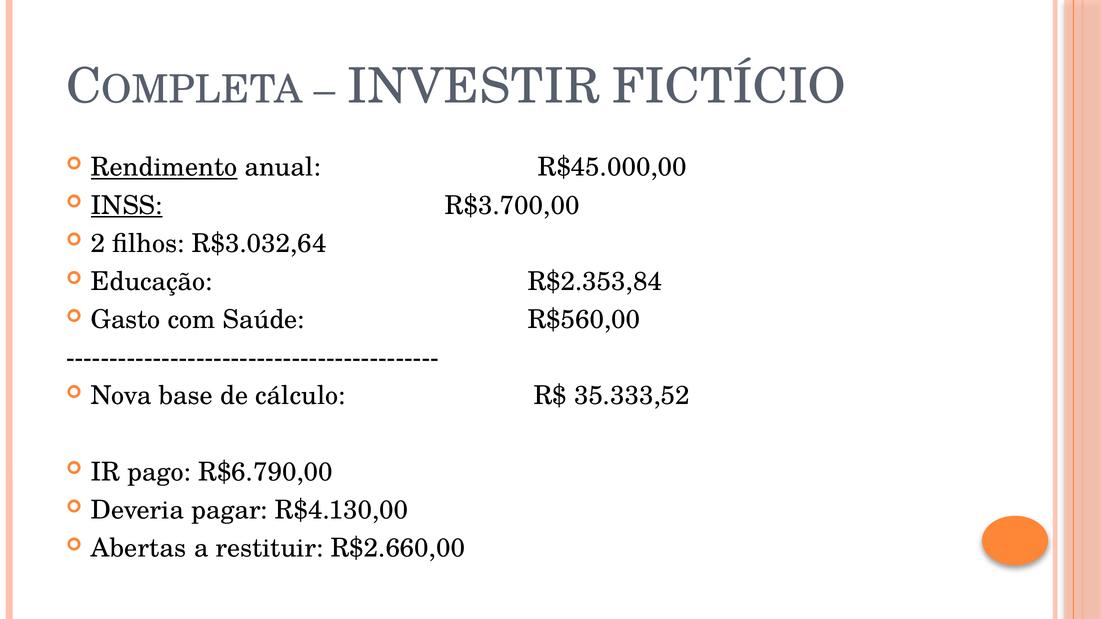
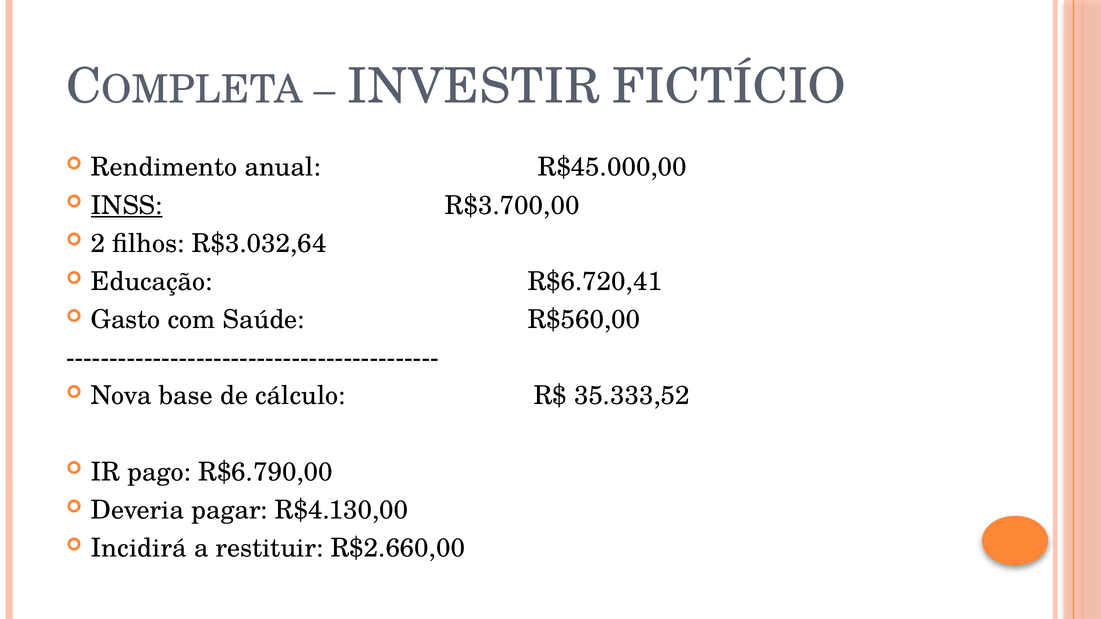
Rendimento underline: present -> none (164, 167)
R$2.353,84: R$2.353,84 -> R$6.720,41 (595, 282)
Abertas: Abertas -> Incidirá (139, 548)
